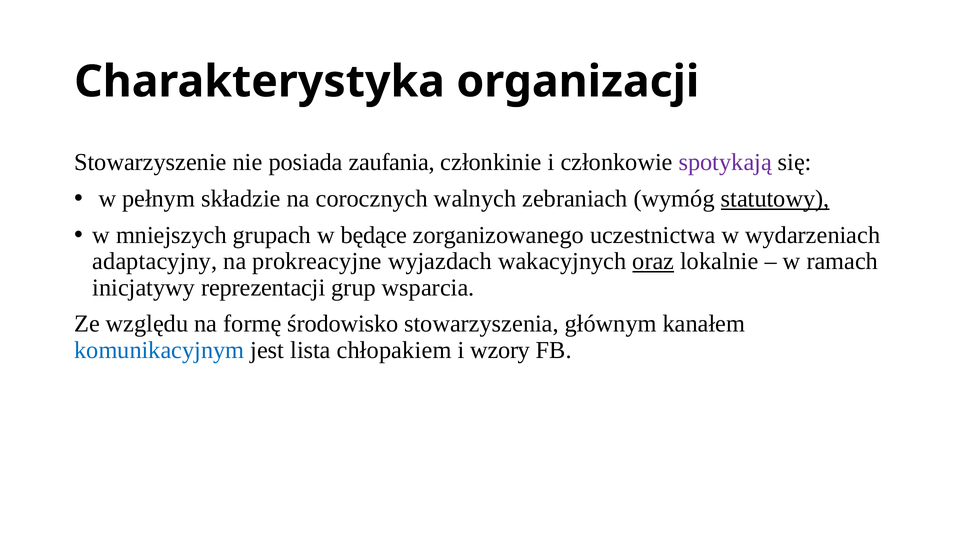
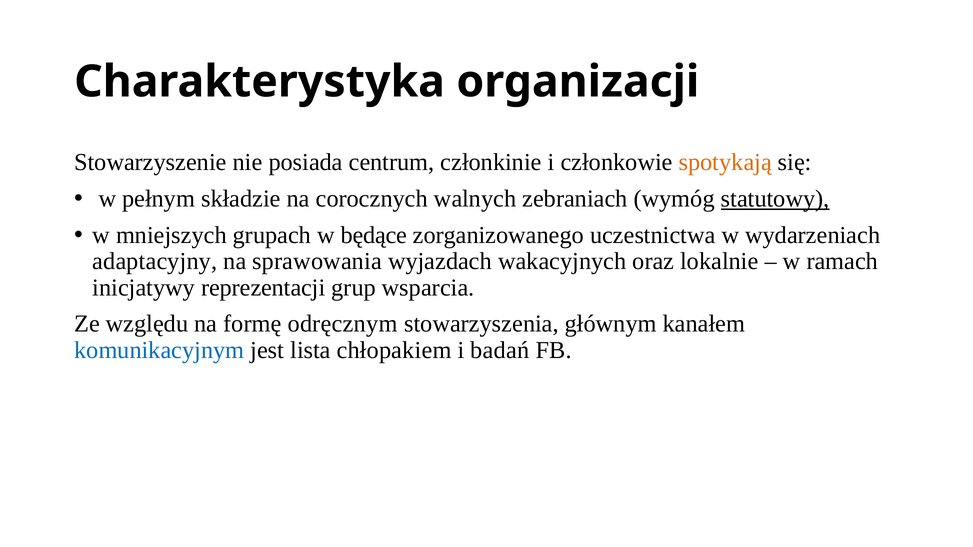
zaufania: zaufania -> centrum (392, 162)
spotykają colour: purple -> orange (725, 162)
prokreacyjne: prokreacyjne -> sprawowania (317, 261)
oraz underline: present -> none (653, 261)
środowisko: środowisko -> odręcznym (343, 324)
wzory: wzory -> badań (500, 350)
